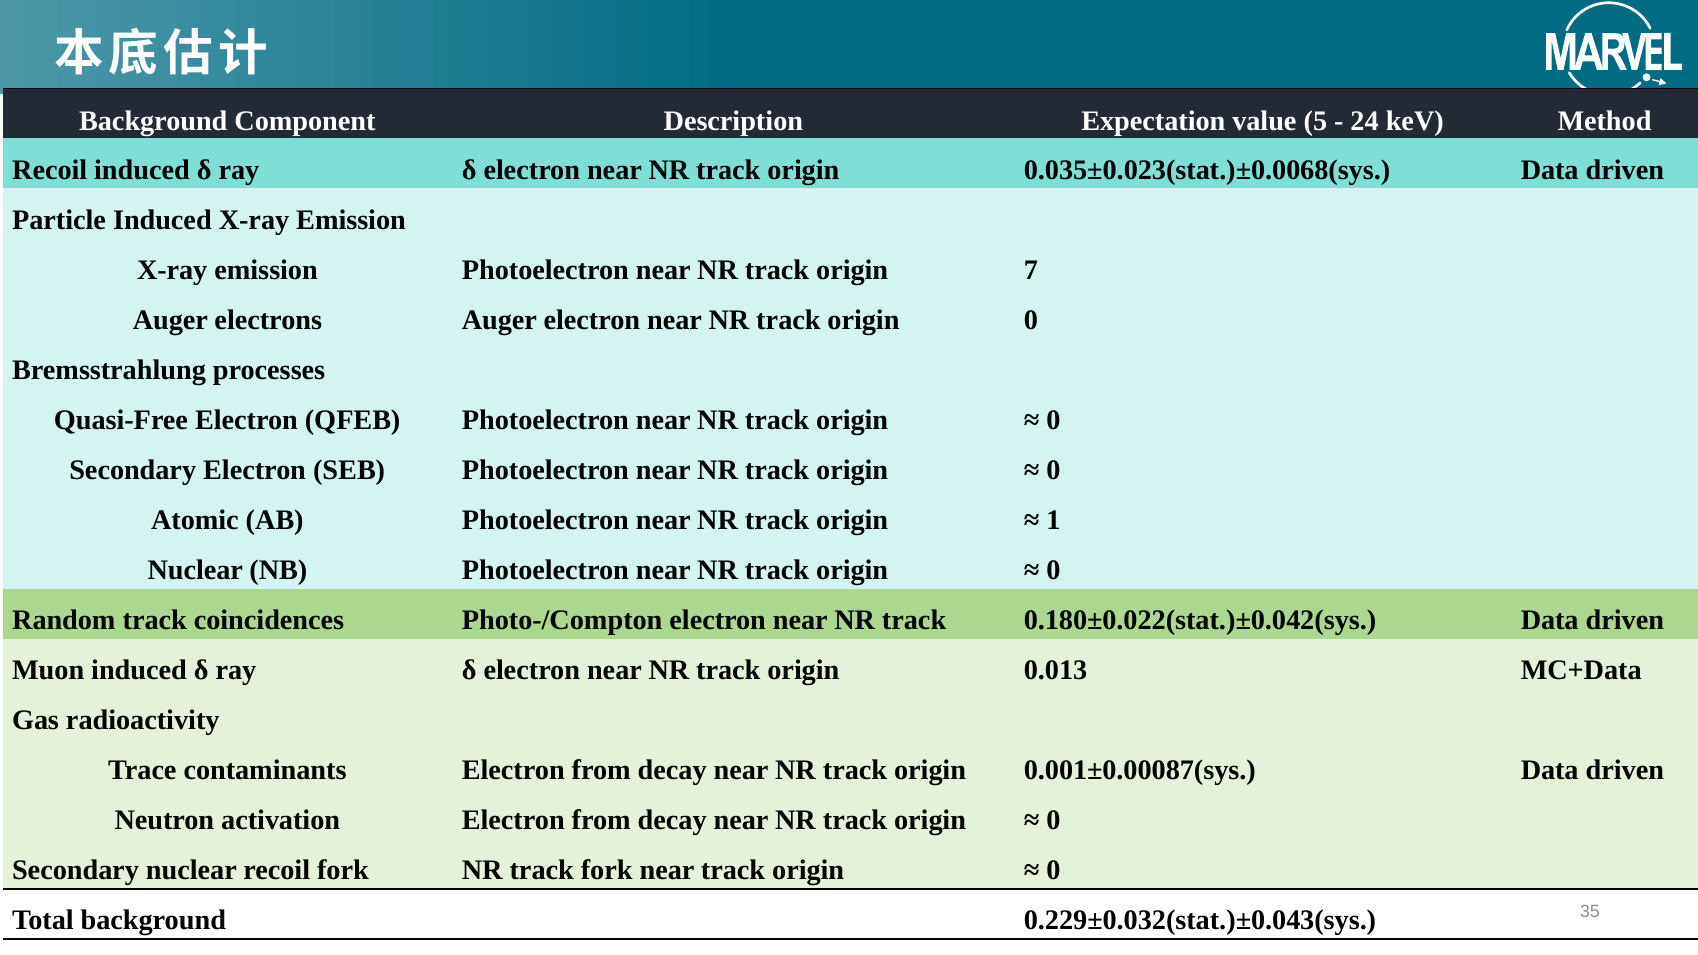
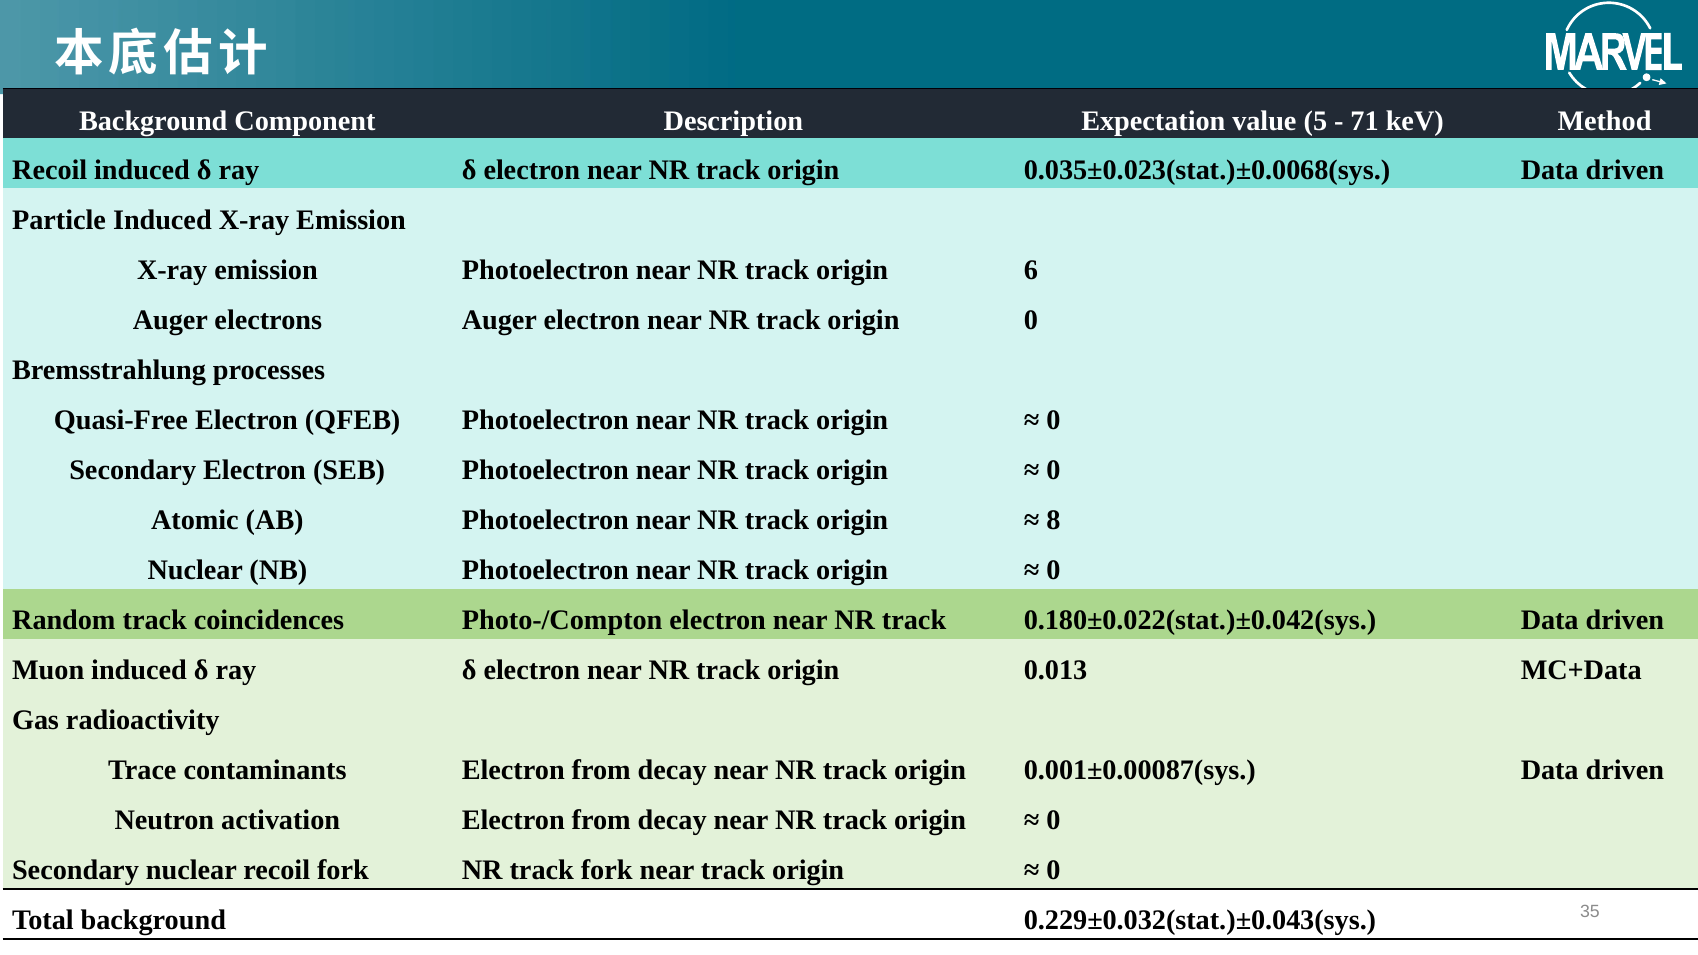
24: 24 -> 71 (1365, 122)
7: 7 -> 6 (1031, 270)
1: 1 -> 8 (1054, 520)
